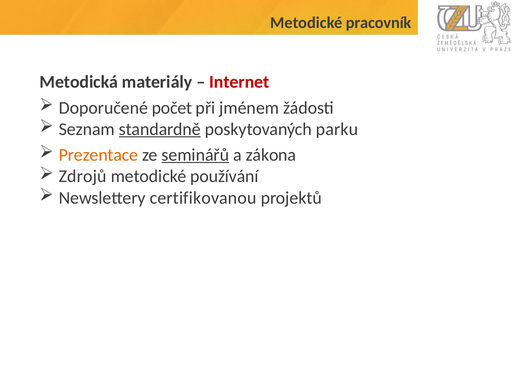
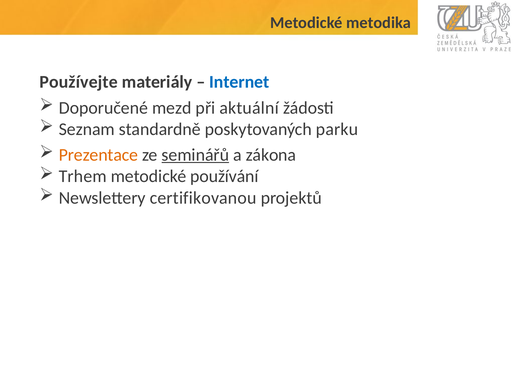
pracovník: pracovník -> metodika (379, 23)
Metodická: Metodická -> Používejte (79, 82)
Internet colour: red -> blue (239, 82)
počet: počet -> mezd (172, 108)
jménem: jménem -> aktuální (249, 108)
standardně underline: present -> none (160, 129)
Zdrojů: Zdrojů -> Trhem (83, 176)
